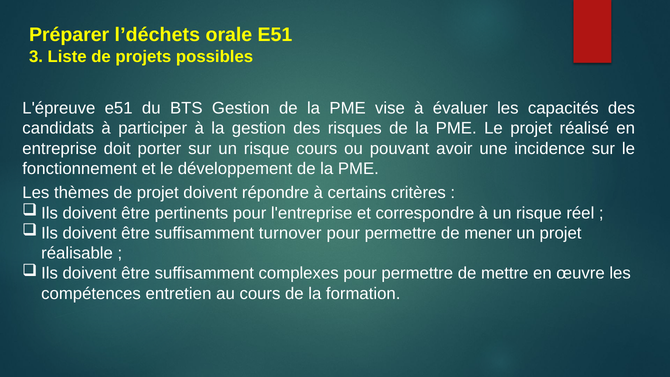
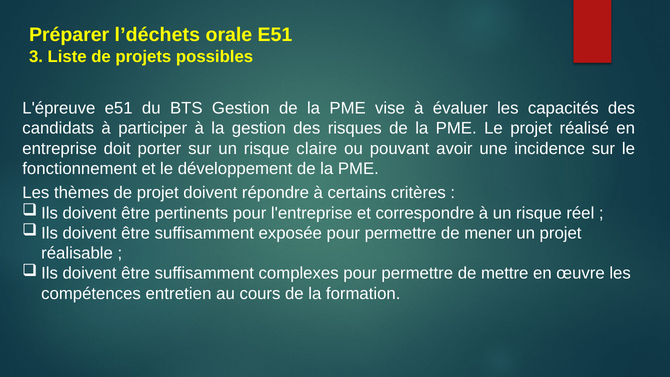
risque cours: cours -> claire (317, 149)
turnover: turnover -> exposée (290, 233)
